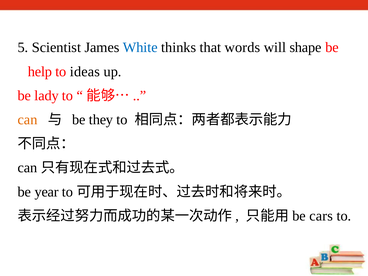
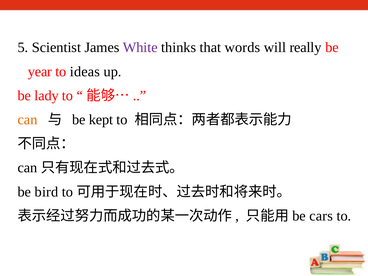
White colour: blue -> purple (140, 48)
shape: shape -> really (306, 48)
help: help -> year (40, 72)
they: they -> kept (101, 120)
year: year -> bird (46, 192)
